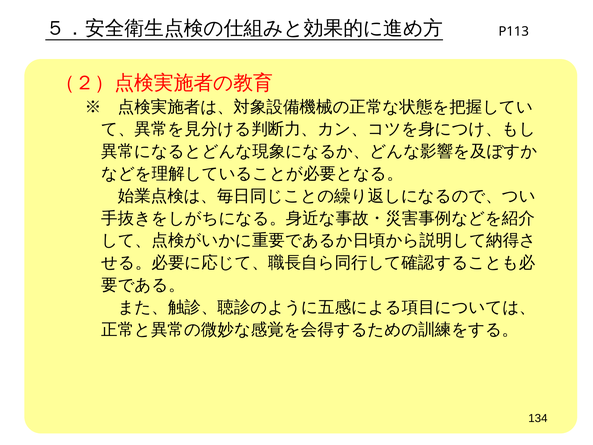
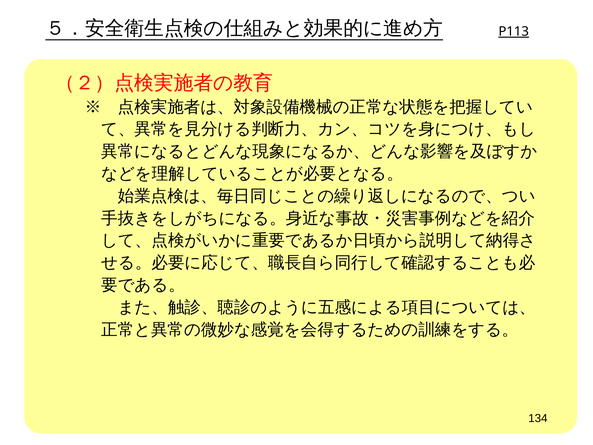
P113 underline: none -> present (514, 32)
